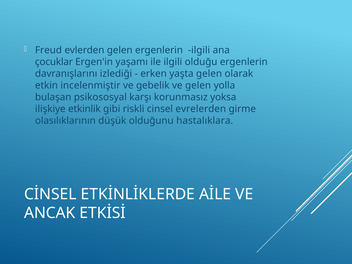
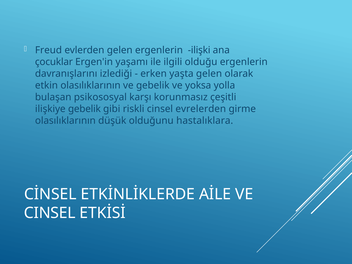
ergenlerin ilgili: ilgili -> ilişki (199, 50)
etkin incelenmiştir: incelenmiştir -> olasılıklarının (91, 85)
ve gelen: gelen -> yoksa (198, 85)
yoksa: yoksa -> çeşitli (223, 97)
ilişkiye etkinlik: etkinlik -> gebelik (84, 109)
ANCAK: ANCAK -> CINSEL (50, 213)
